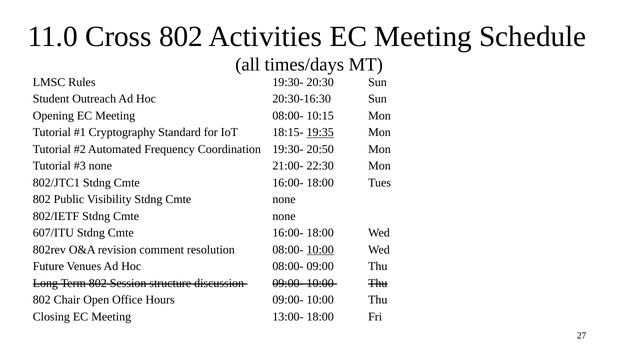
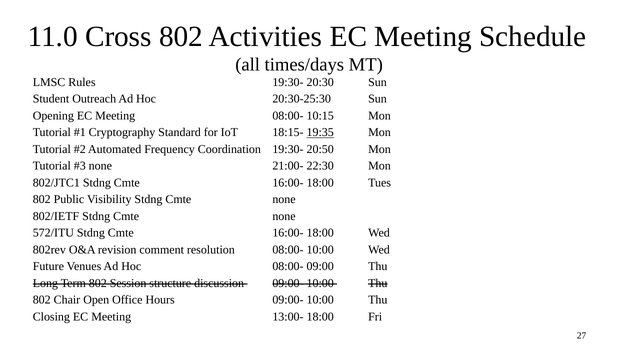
20:30-16:30: 20:30-16:30 -> 20:30-25:30 (302, 99)
607/ITU: 607/ITU -> 572/ITU (53, 233)
10:00 underline: present -> none (320, 250)
